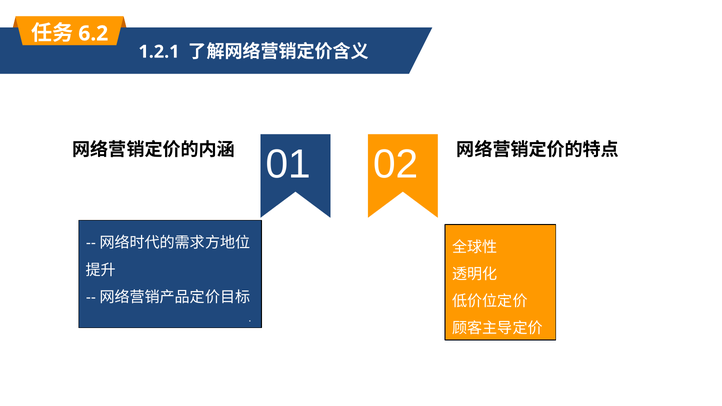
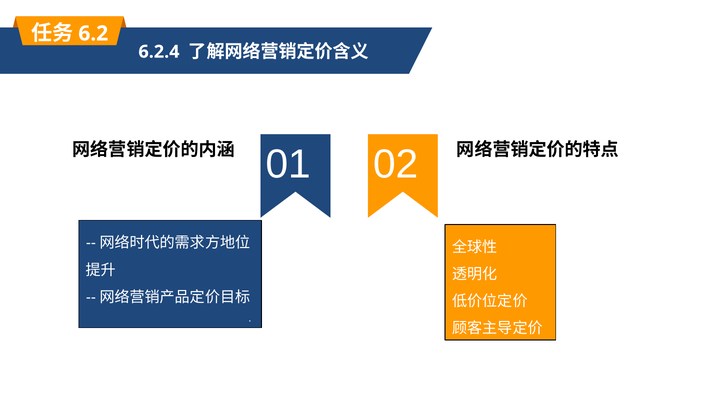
1.2.1: 1.2.1 -> 6.2.4 (159, 52)
